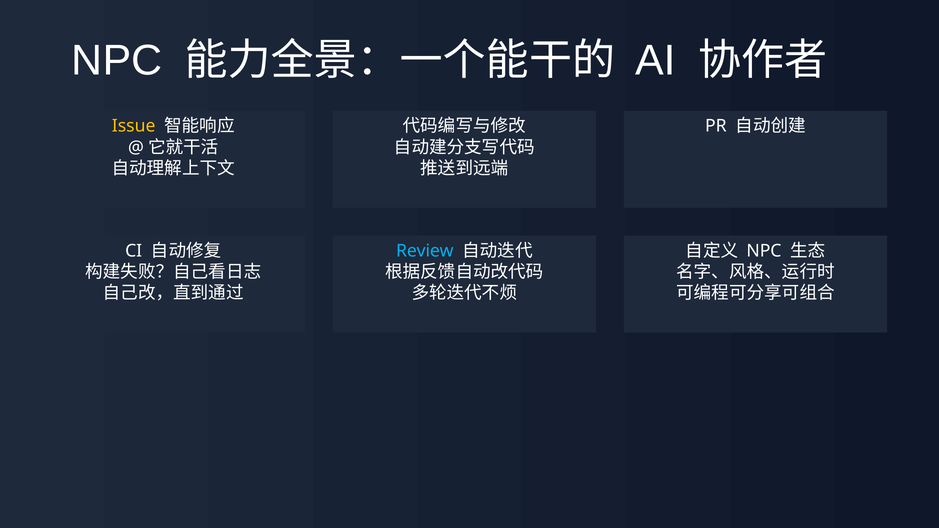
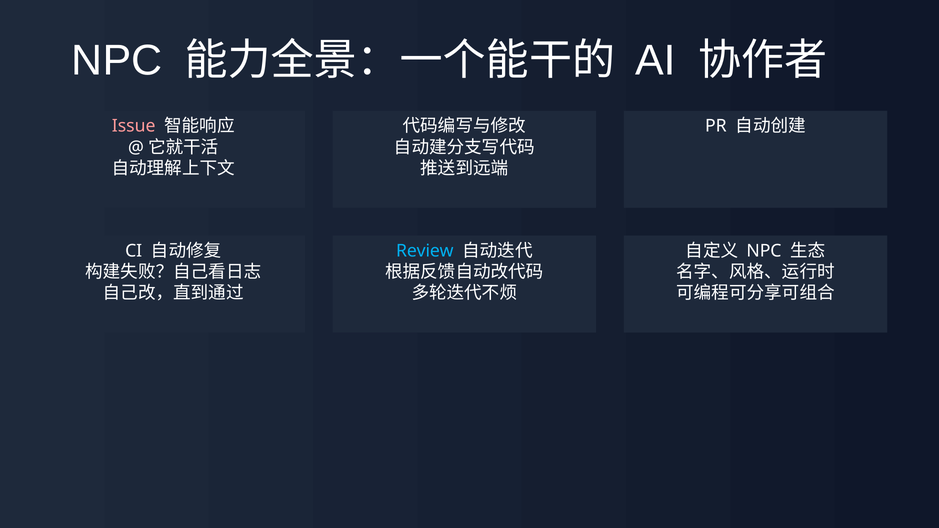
Issue colour: yellow -> pink (134, 126)
